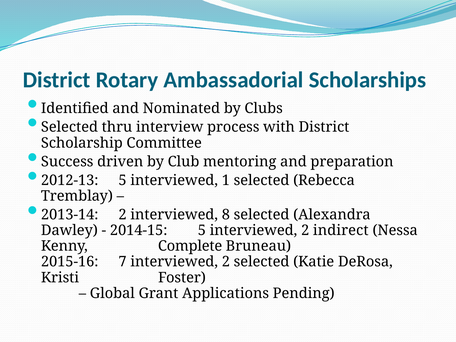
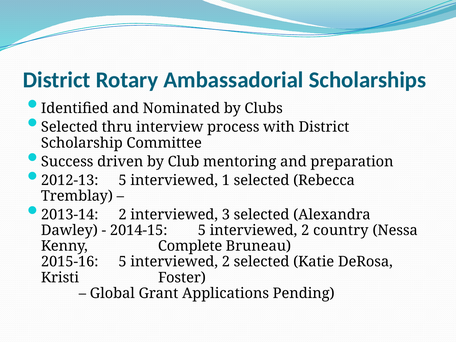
8: 8 -> 3 (226, 215)
indirect: indirect -> country (341, 230)
2015-16 7: 7 -> 5 (123, 262)
